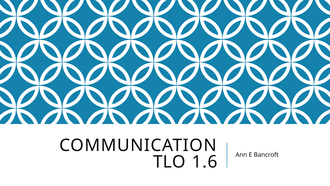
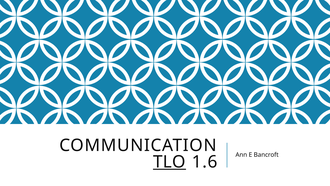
TLO underline: none -> present (169, 162)
